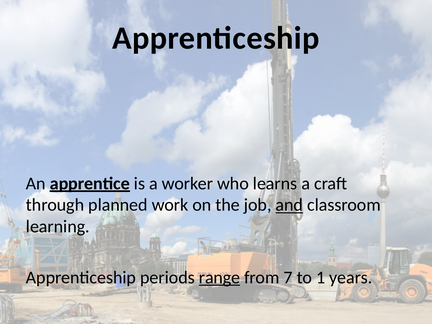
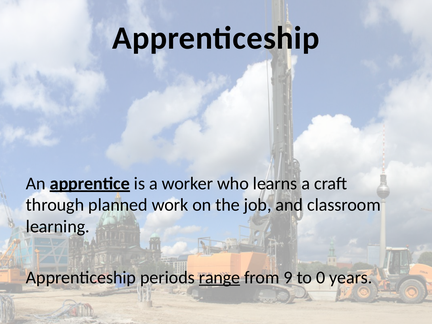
and underline: present -> none (289, 205)
7: 7 -> 9 (288, 277)
1: 1 -> 0 (321, 277)
